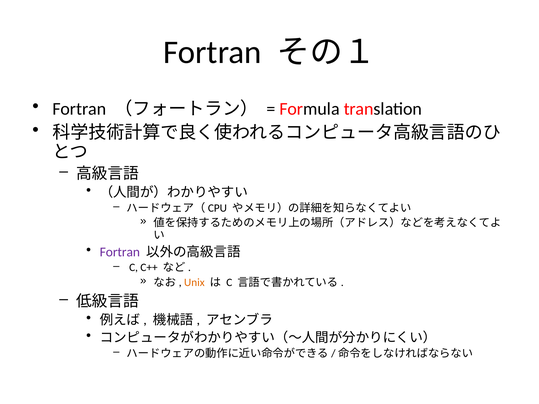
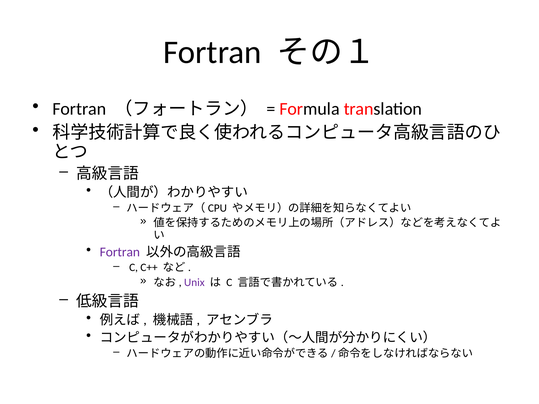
Unix colour: orange -> purple (194, 283)
